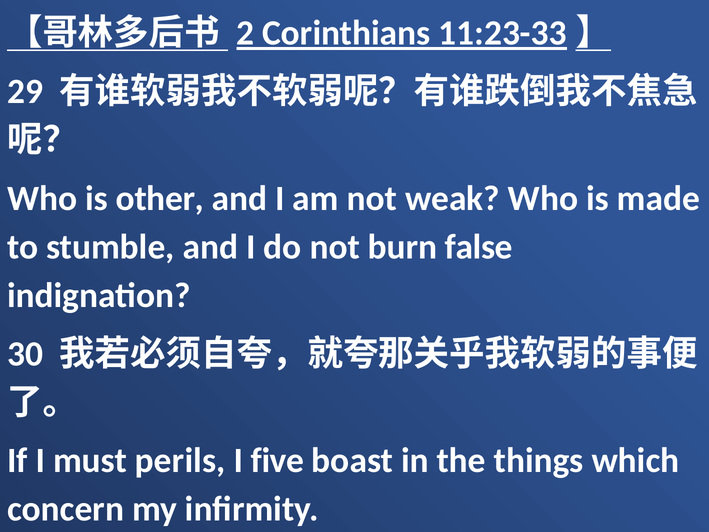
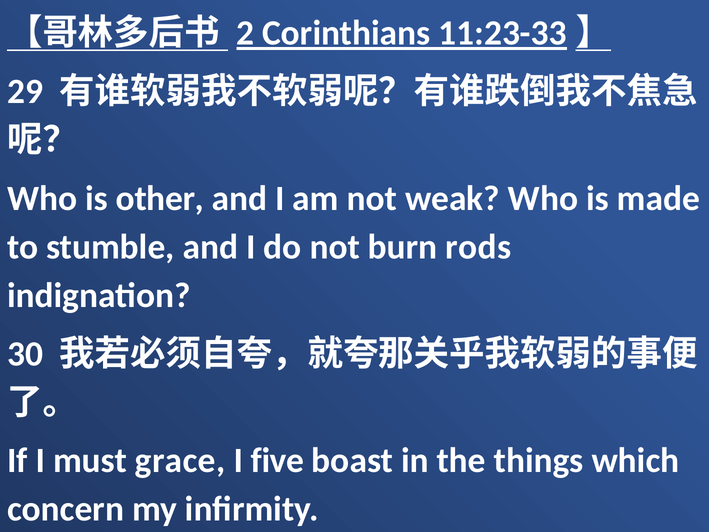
false: false -> rods (478, 247)
perils: perils -> grace (180, 461)
